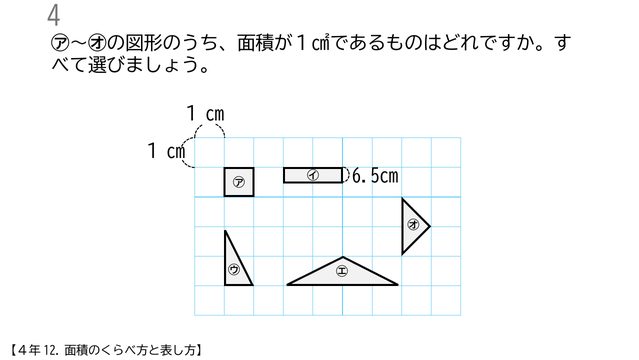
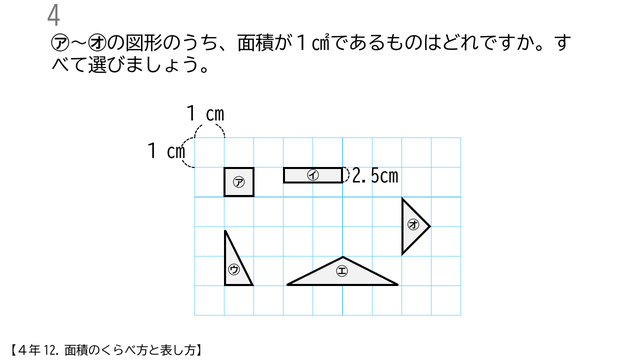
6.5cm: 6.5cm -> 2.5cm (375, 176)
